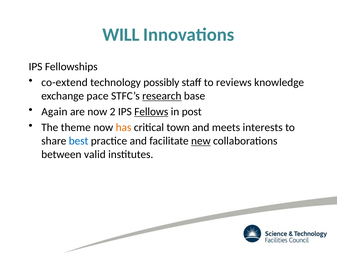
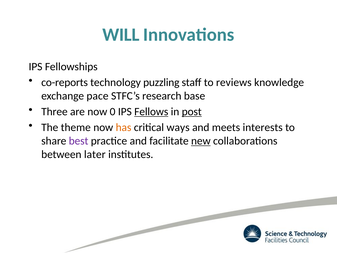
co-extend: co-extend -> co-reports (65, 82)
possibly: possibly -> puzzling (161, 82)
research underline: present -> none (162, 96)
Again: Again -> Three (54, 112)
2: 2 -> 0 (113, 112)
post underline: none -> present (192, 112)
town: town -> ways (178, 127)
best colour: blue -> purple (79, 141)
valid: valid -> later (95, 154)
